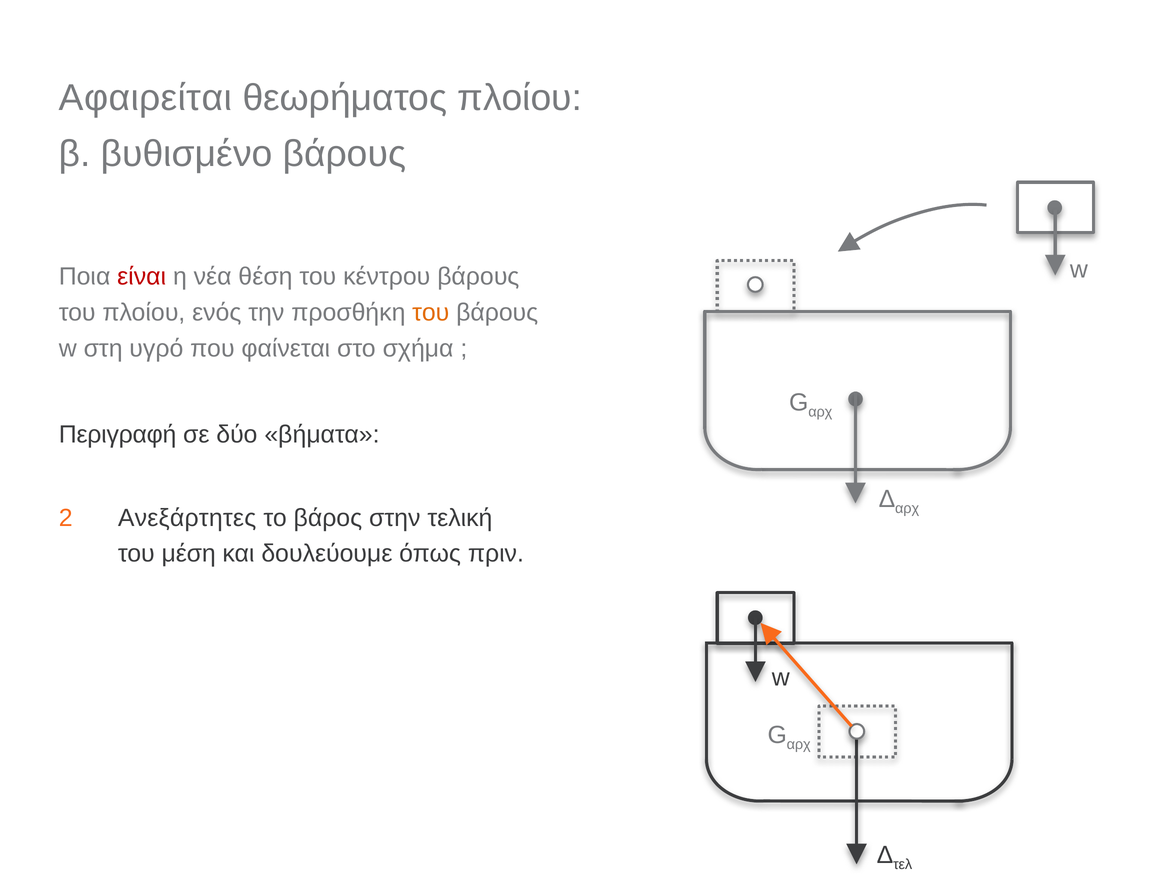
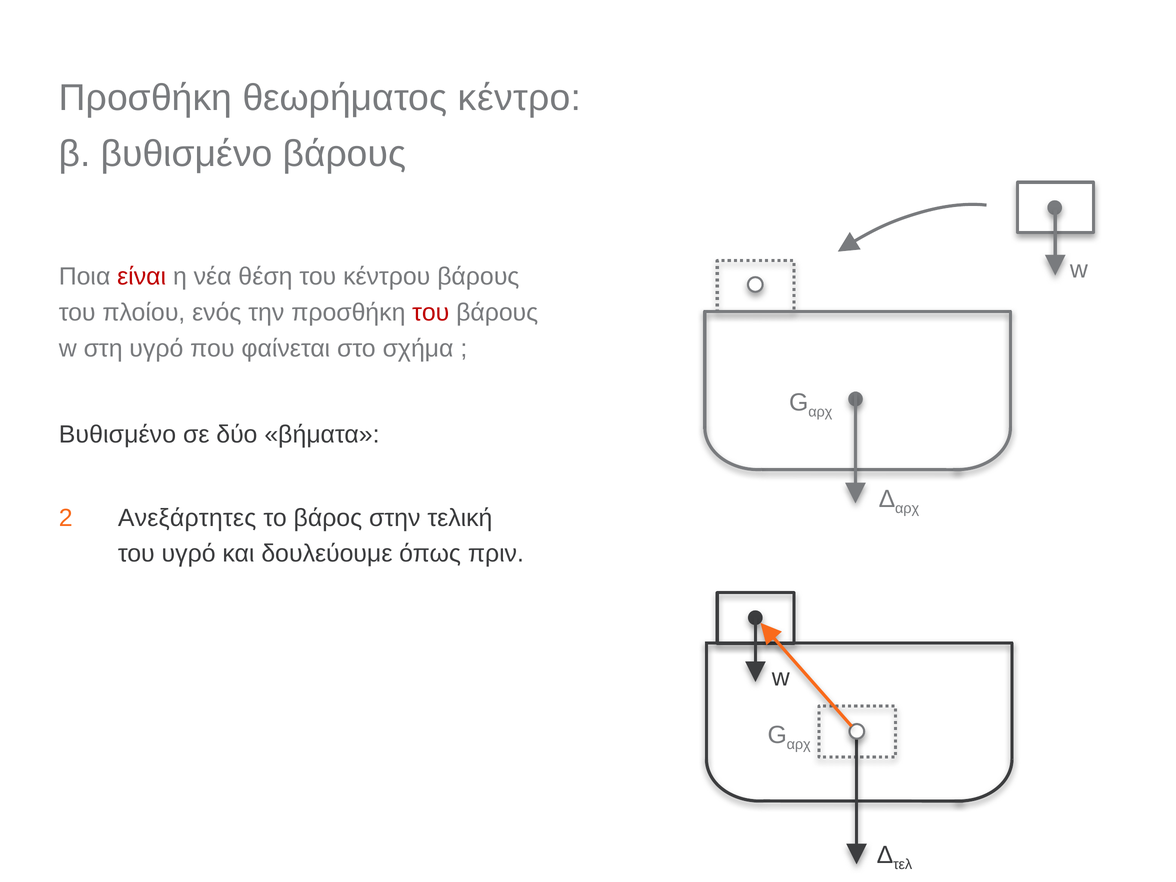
Αφαιρείται: Αφαιρείται -> Προσθήκη (145, 98)
θεωρήματος πλοίου: πλοίου -> κέντρο (520, 98)
του colour: orange -> red (431, 313)
Περιγραφή: Περιγραφή -> Βυθισμένο (117, 435)
του μέση: μέση -> υγρό (189, 554)
